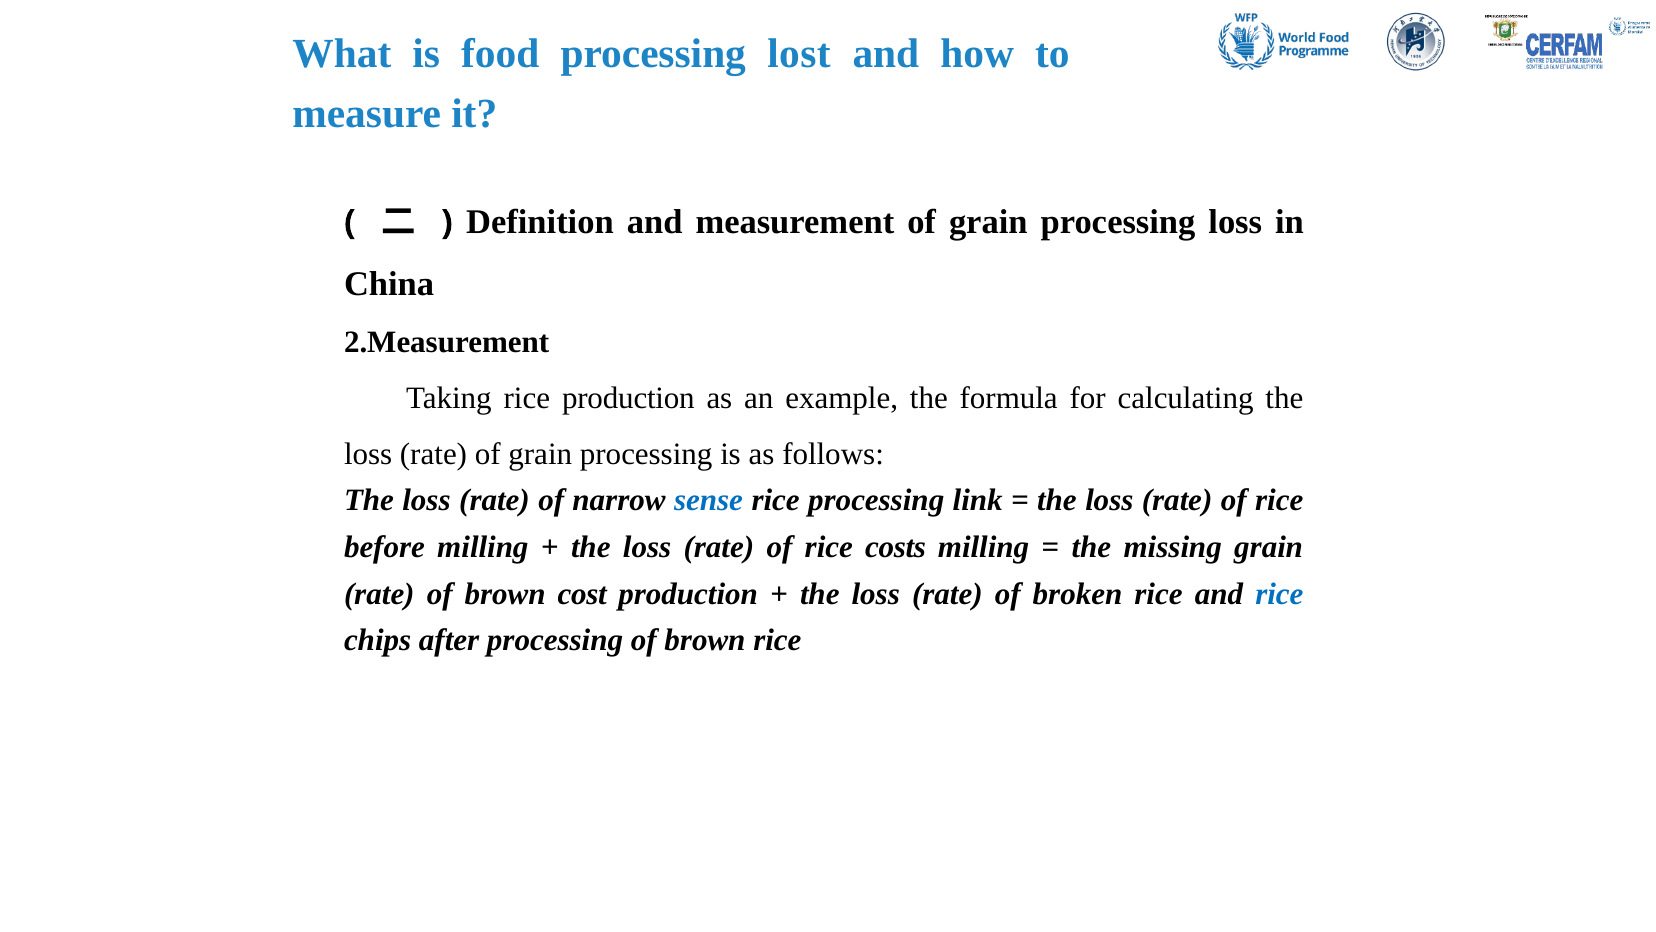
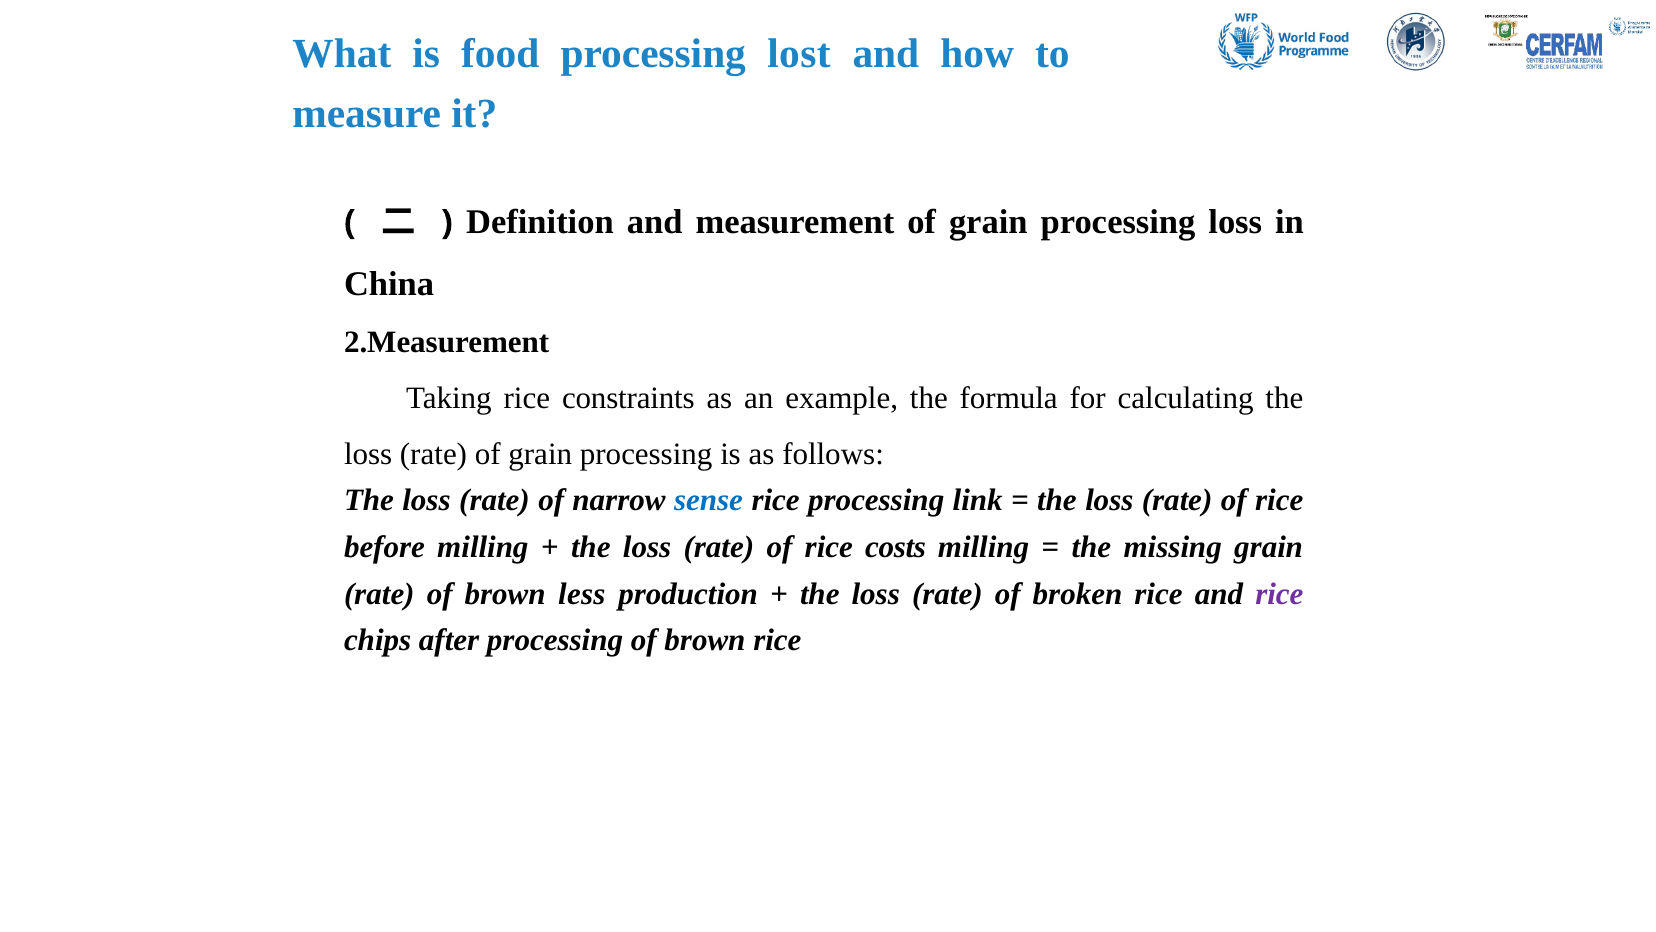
rice production: production -> constraints (628, 398)
cost: cost -> less (582, 593)
rice colour: blue -> purple (1279, 593)
